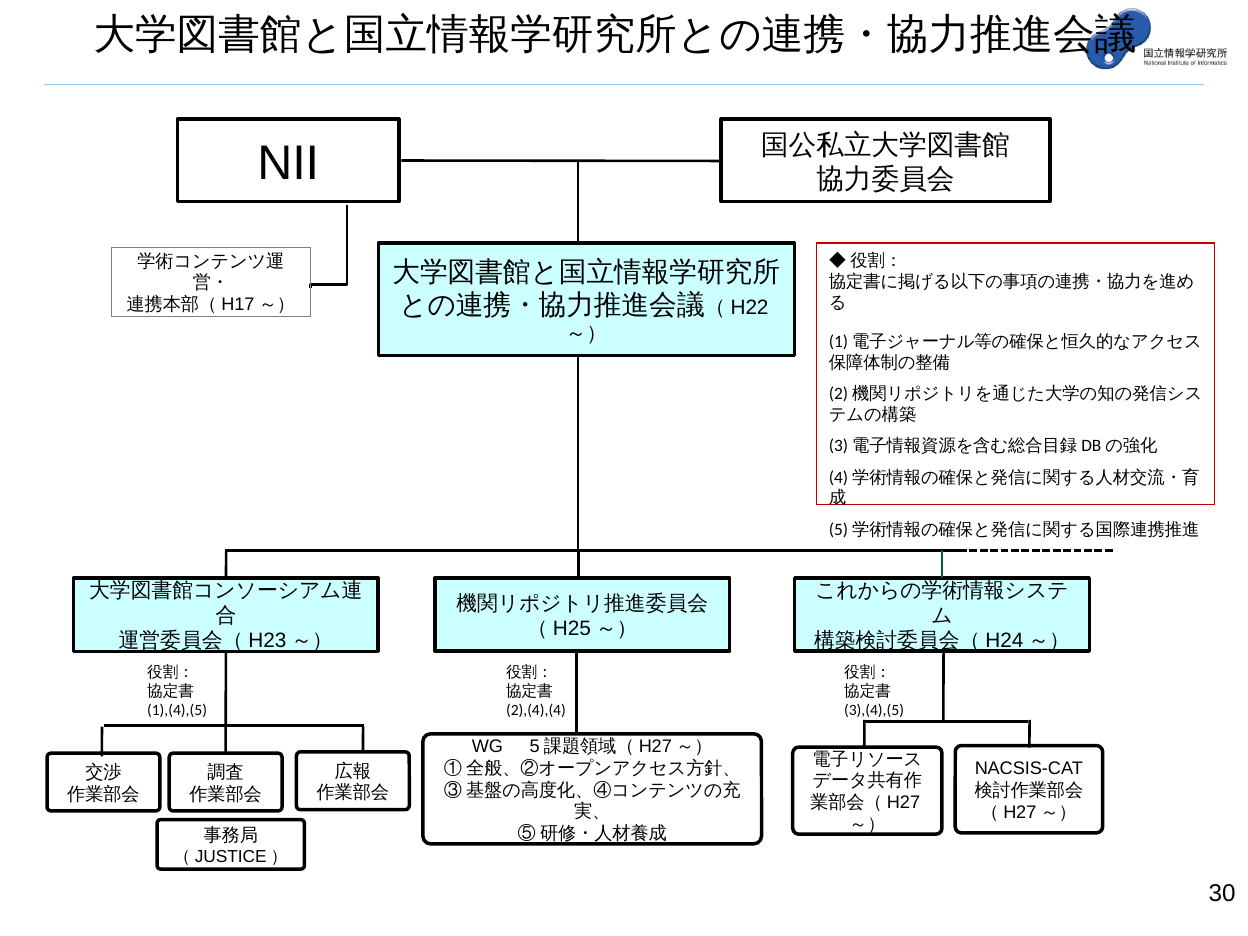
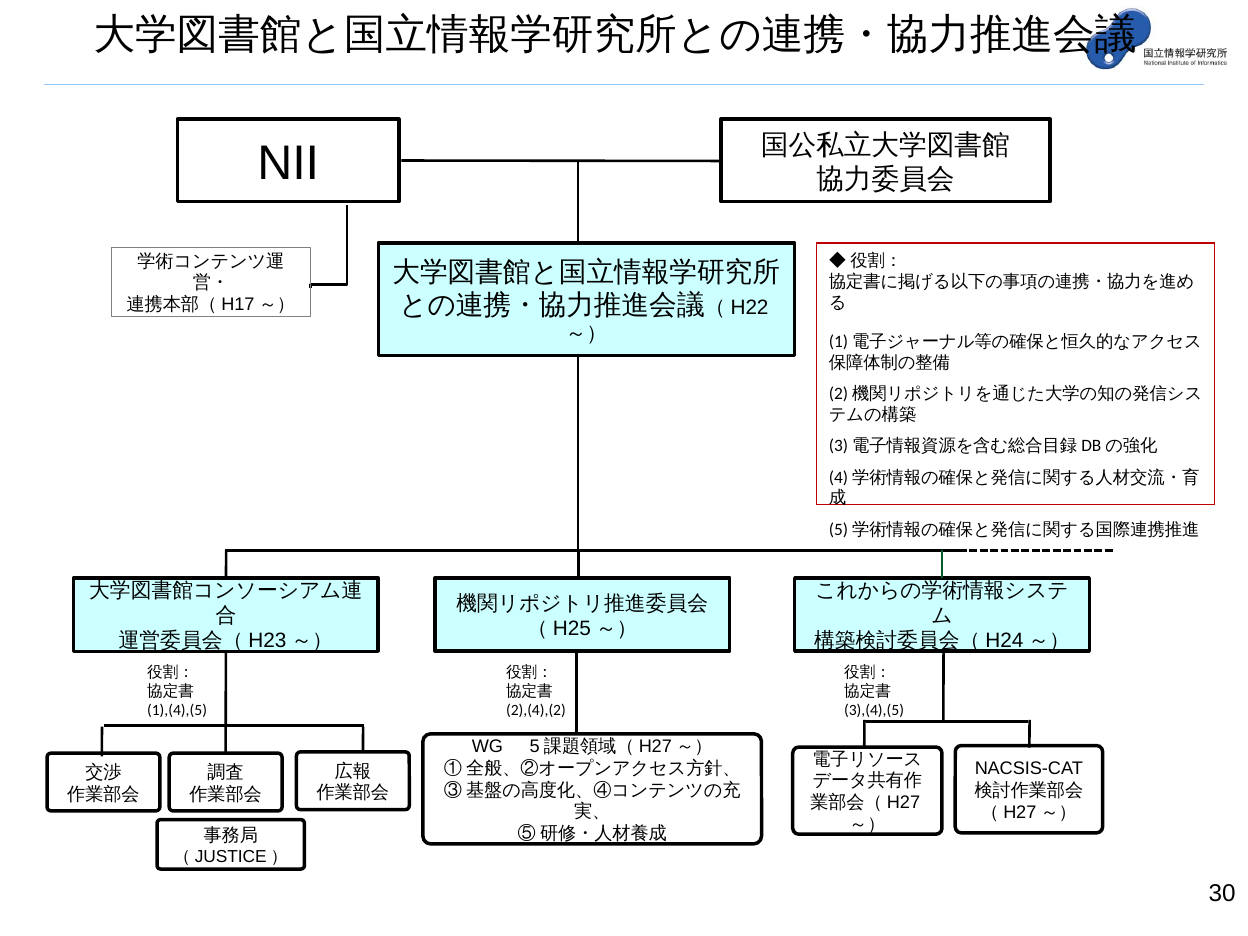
2),(4),(4: 2),(4),(4 -> 2),(4),(2 (536, 710)
